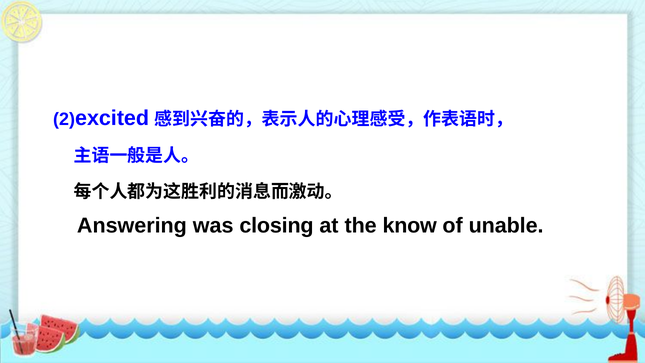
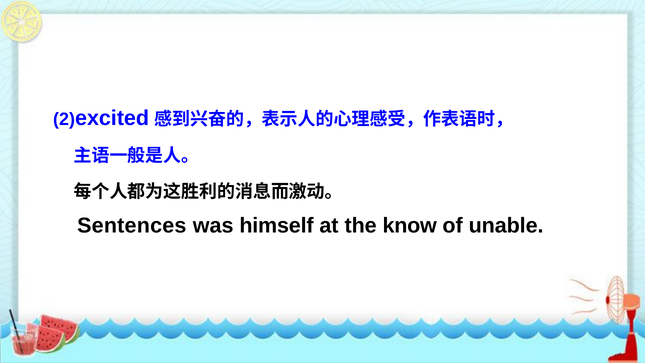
Answering: Answering -> Sentences (132, 225)
closing: closing -> himself (276, 225)
